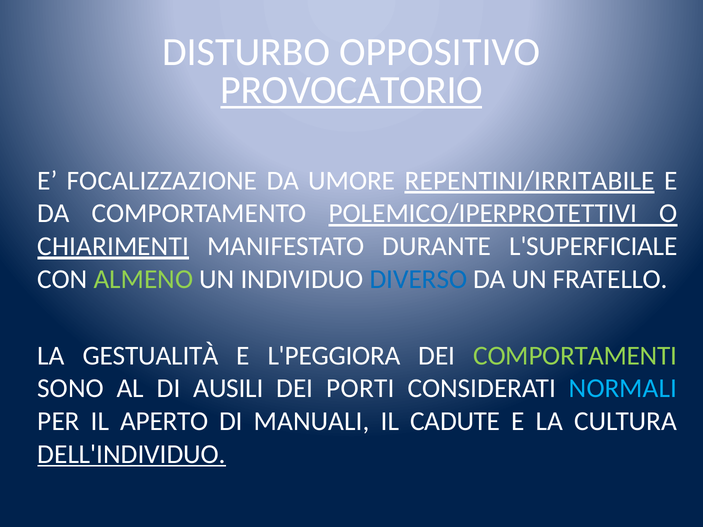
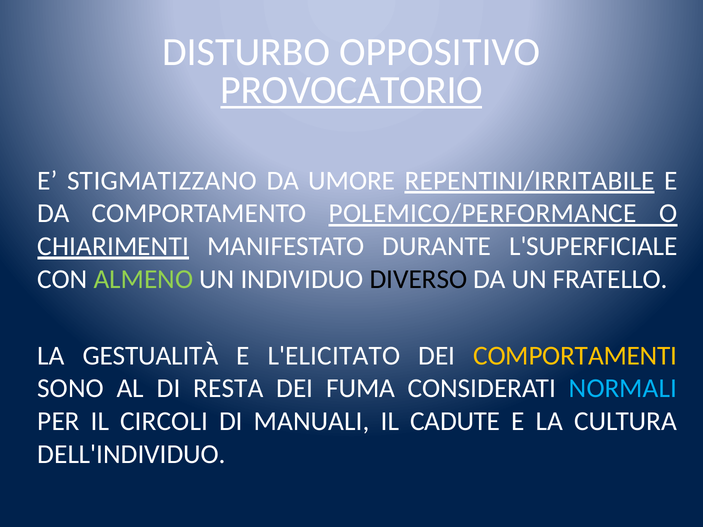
FOCALIZZAZIONE: FOCALIZZAZIONE -> STIGMATIZZANO (162, 181)
POLEMICO/IPERPROTETTIVI: POLEMICO/IPERPROTETTIVI -> POLEMICO/PERFORMANCE (483, 213)
DIVERSO colour: blue -> black (418, 279)
L'PEGGIORA: L'PEGGIORA -> L'ELICITATO (334, 356)
COMPORTAMENTI colour: light green -> yellow (575, 356)
AUSILI: AUSILI -> RESTA (228, 389)
PORTI: PORTI -> FUMA (361, 389)
APERTO: APERTO -> CIRCOLI (164, 421)
DELL'INDIVIDUO underline: present -> none (132, 454)
